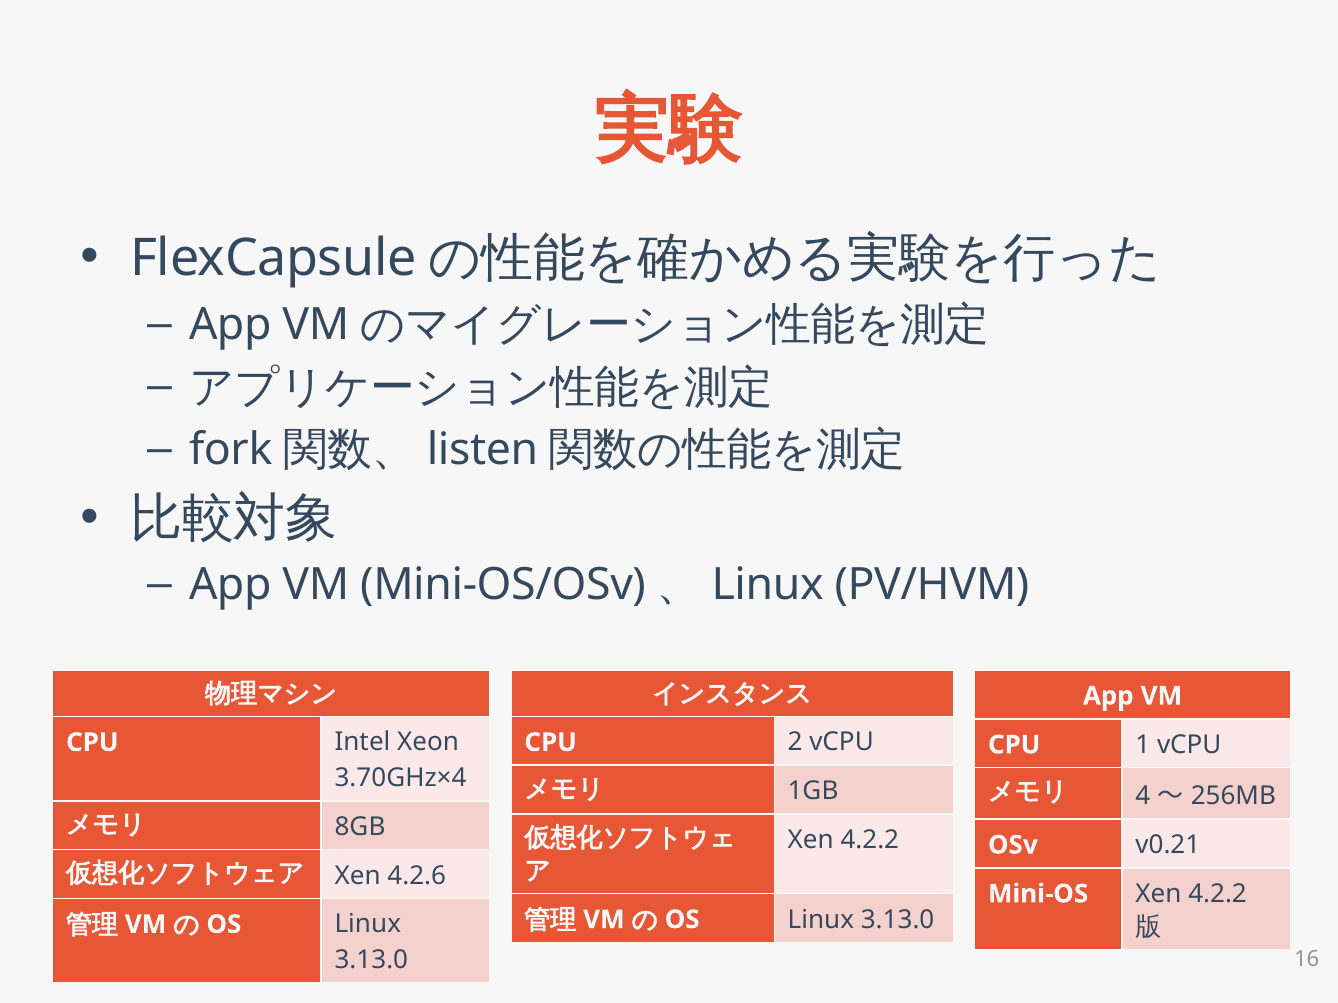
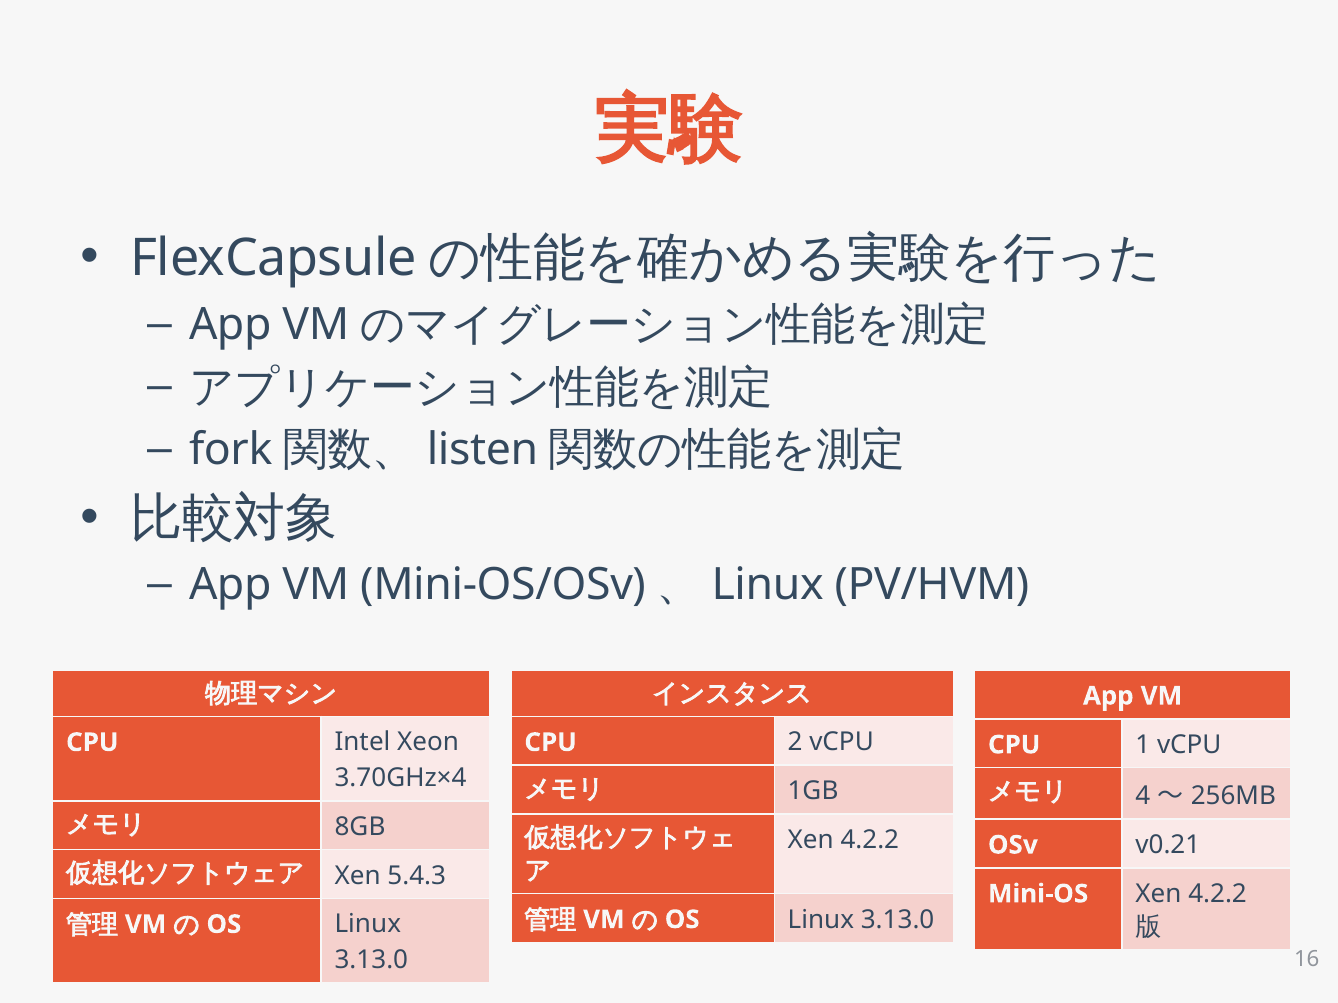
4.2.6: 4.2.6 -> 5.4.3 (417, 876)
